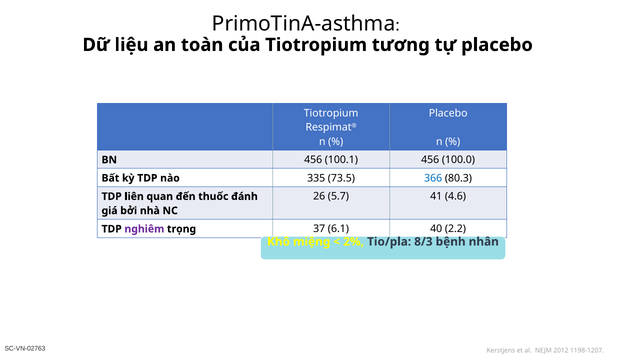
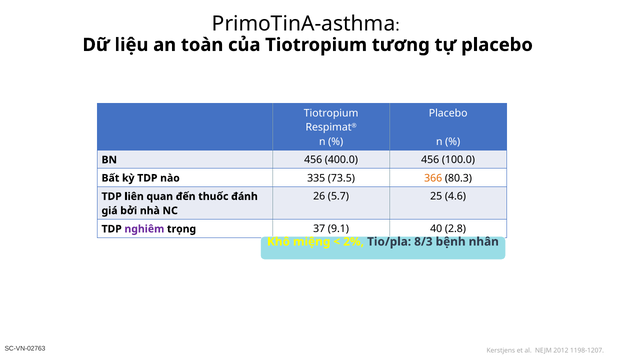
100.1: 100.1 -> 400.0 (341, 160)
366 colour: blue -> orange (433, 178)
41: 41 -> 25 (436, 196)
6.1: 6.1 -> 9.1 (338, 229)
2.2: 2.2 -> 2.8 (455, 229)
